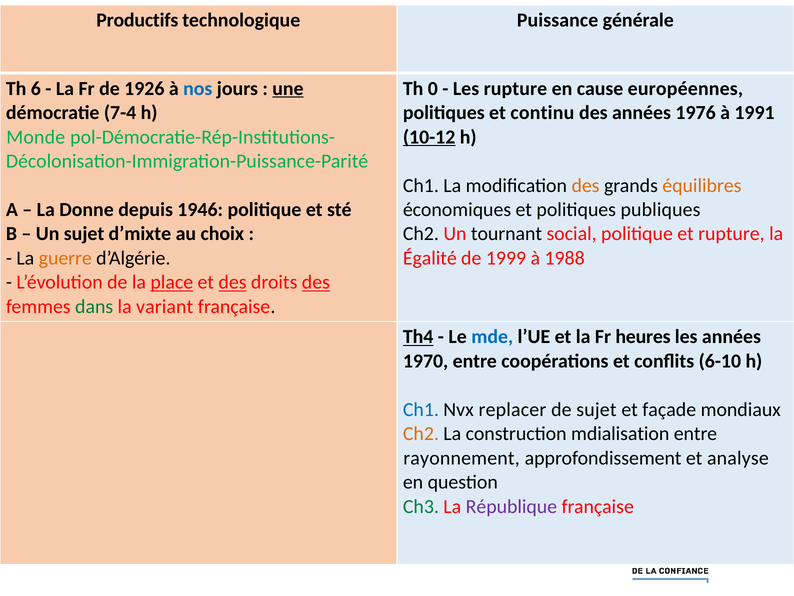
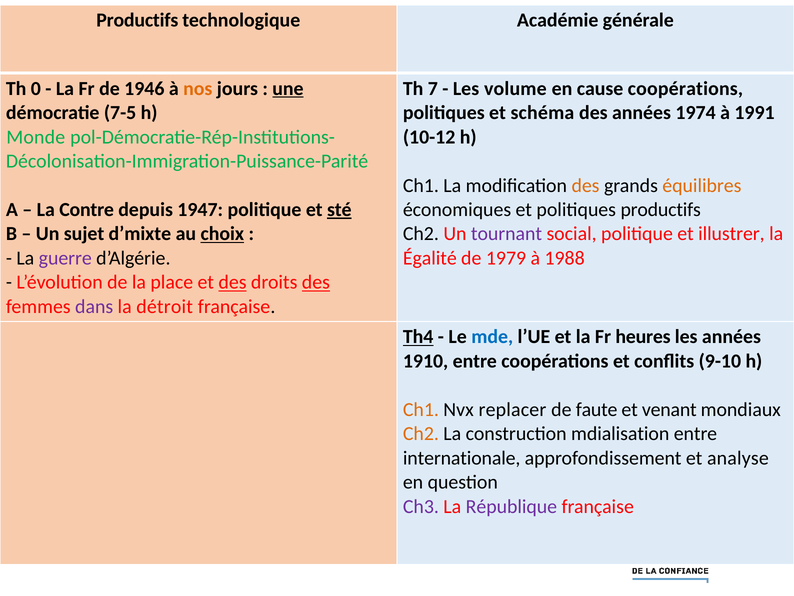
Puissance: Puissance -> Académie (558, 20)
6: 6 -> 0 (36, 88)
1926: 1926 -> 1946 (144, 88)
nos colour: blue -> orange (198, 88)
0: 0 -> 7 (433, 88)
Les rupture: rupture -> volume (515, 88)
cause européennes: européennes -> coopérations (685, 88)
7-4: 7-4 -> 7-5 (120, 113)
continu: continu -> schéma (542, 113)
1976: 1976 -> 1974 (696, 113)
10-12 underline: present -> none (429, 137)
Donne: Donne -> Contre (87, 210)
1946: 1946 -> 1947 (200, 210)
sté underline: none -> present (339, 210)
politiques publiques: publiques -> productifs (661, 210)
choix underline: none -> present (222, 234)
tournant colour: black -> purple (507, 234)
et rupture: rupture -> illustrer (731, 234)
guerre colour: orange -> purple (65, 258)
1999: 1999 -> 1979 (506, 258)
place underline: present -> none (172, 282)
dans colour: green -> purple (94, 306)
variant: variant -> détroit (165, 306)
1970: 1970 -> 1910 (426, 361)
6-10: 6-10 -> 9-10 (720, 361)
Ch1 colour: blue -> orange (421, 409)
de sujet: sujet -> faute (597, 409)
façade: façade -> venant (669, 409)
rayonnement: rayonnement -> internationale (462, 458)
Ch3 colour: green -> purple (421, 506)
